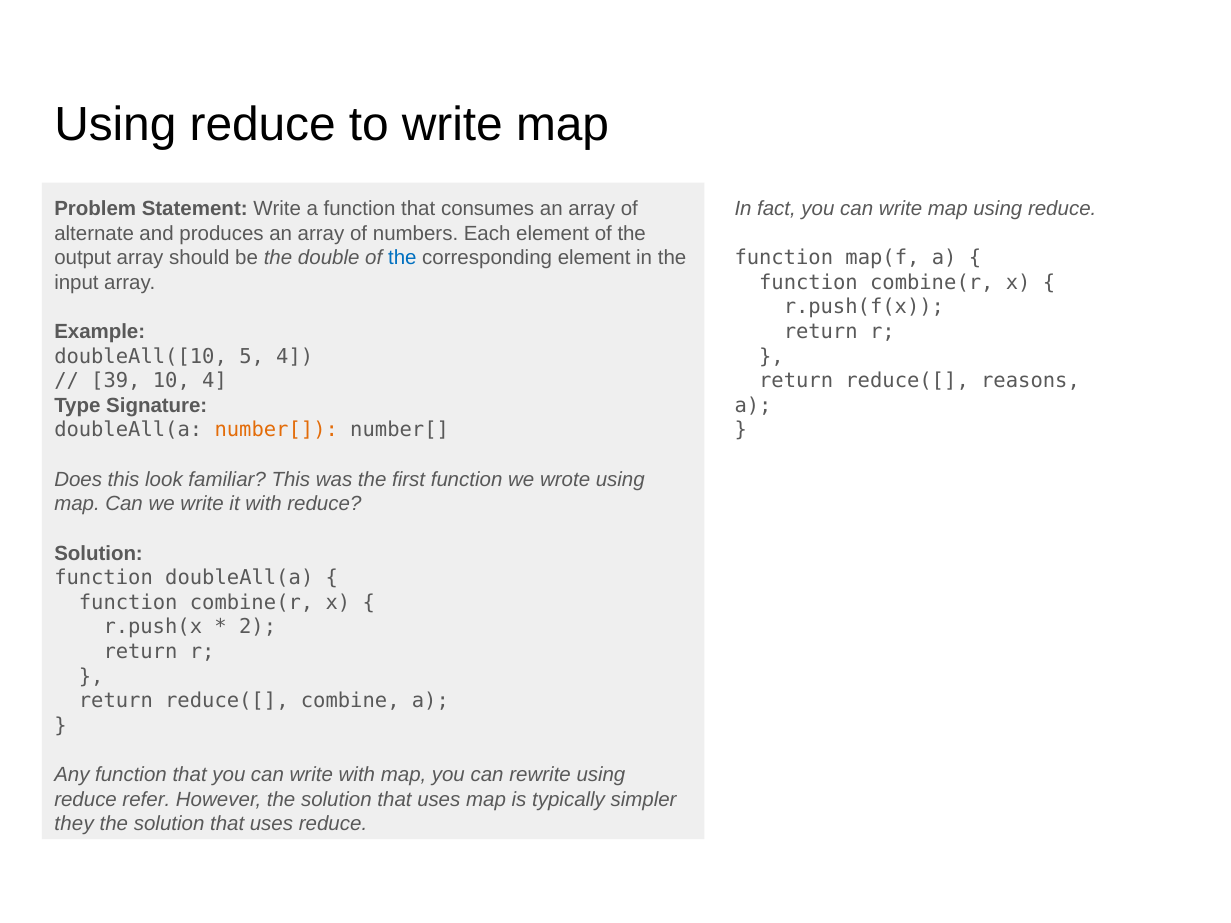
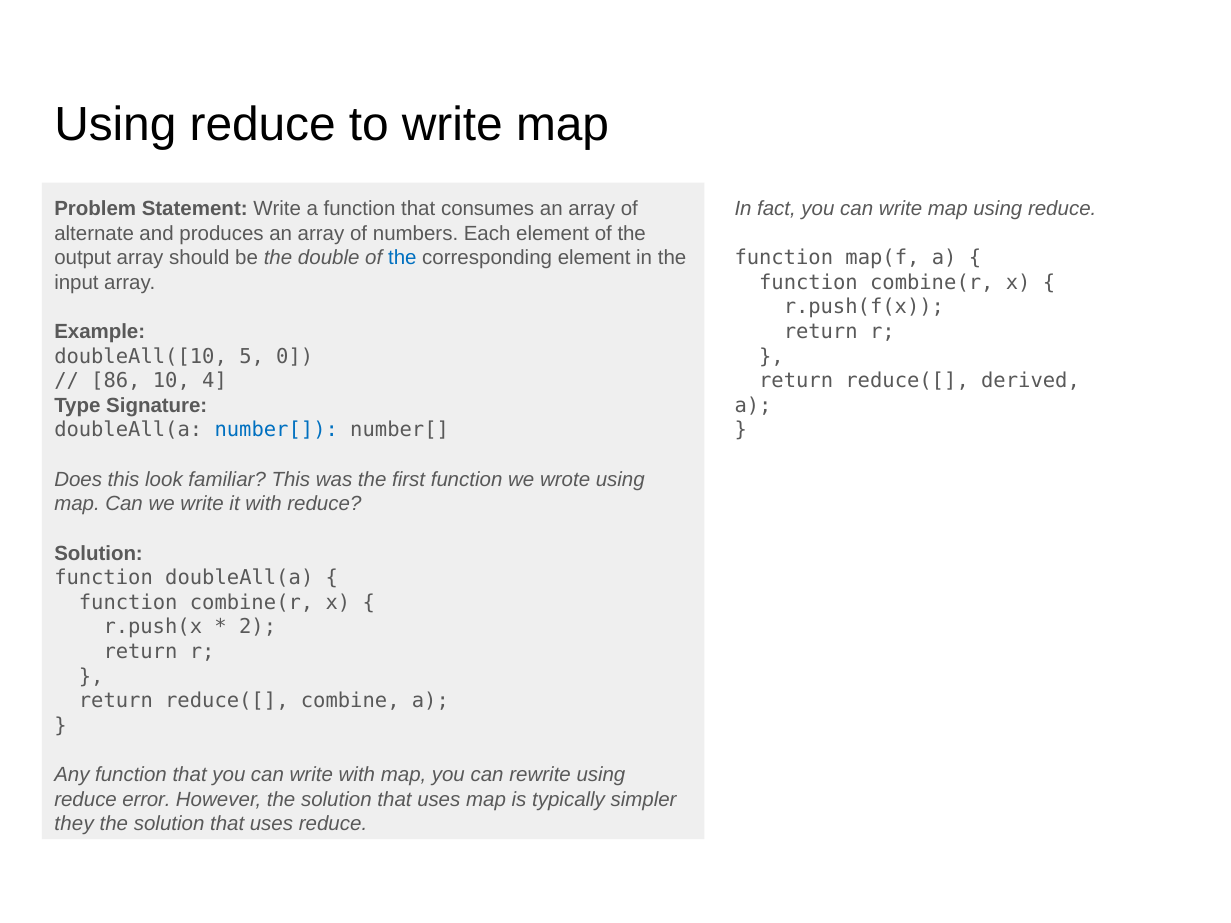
5 4: 4 -> 0 (295, 356)
39: 39 -> 86 (116, 381)
reasons: reasons -> derived (1031, 381)
number[ colour: orange -> blue (276, 430)
refer: refer -> error (147, 800)
